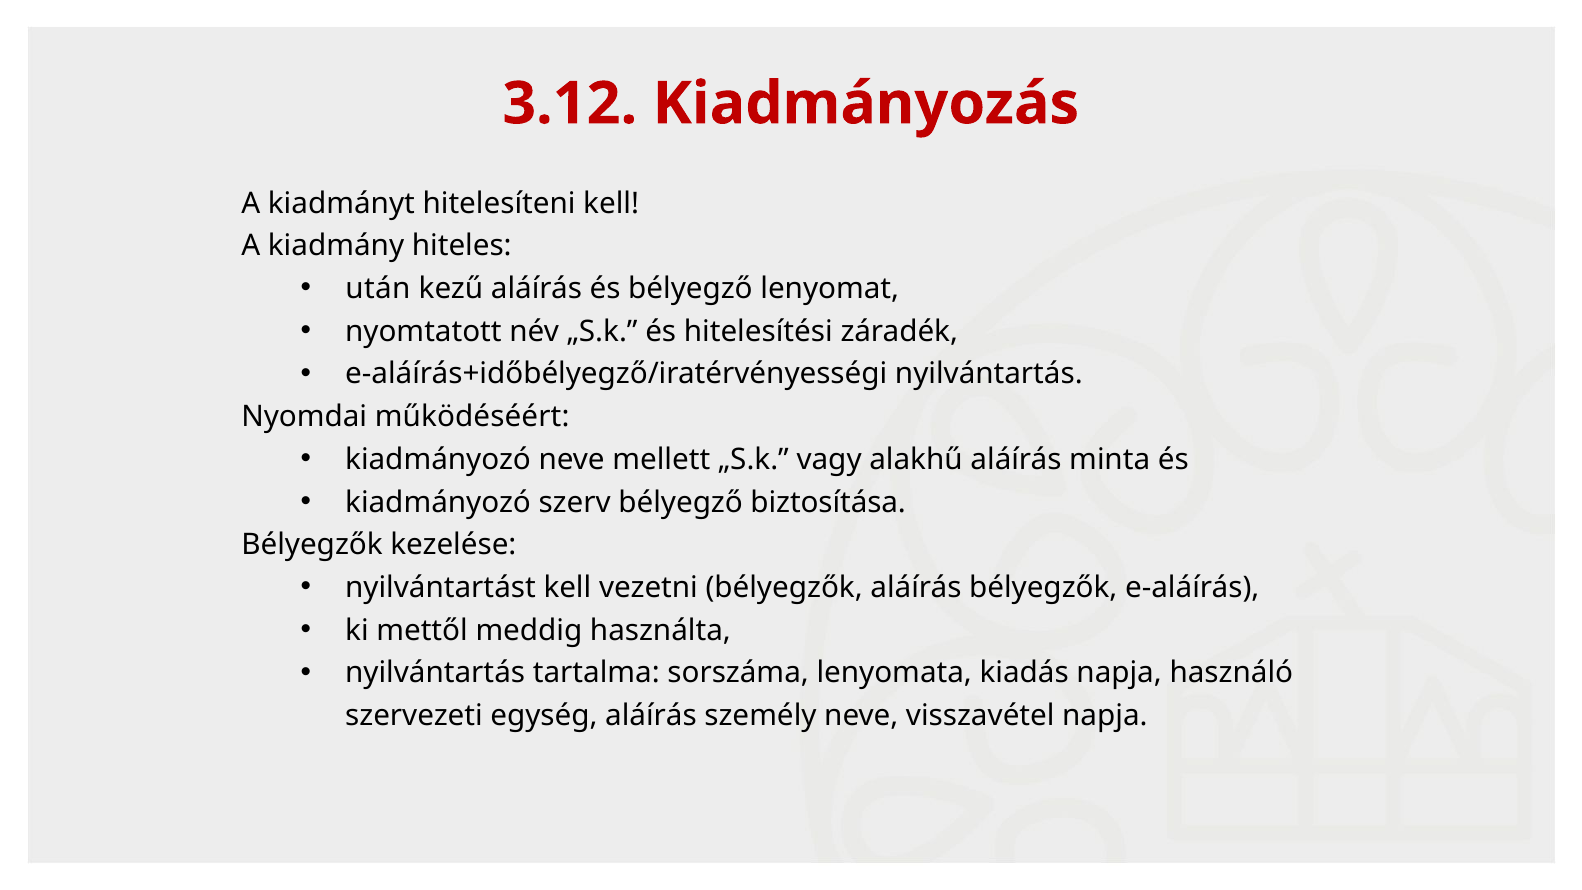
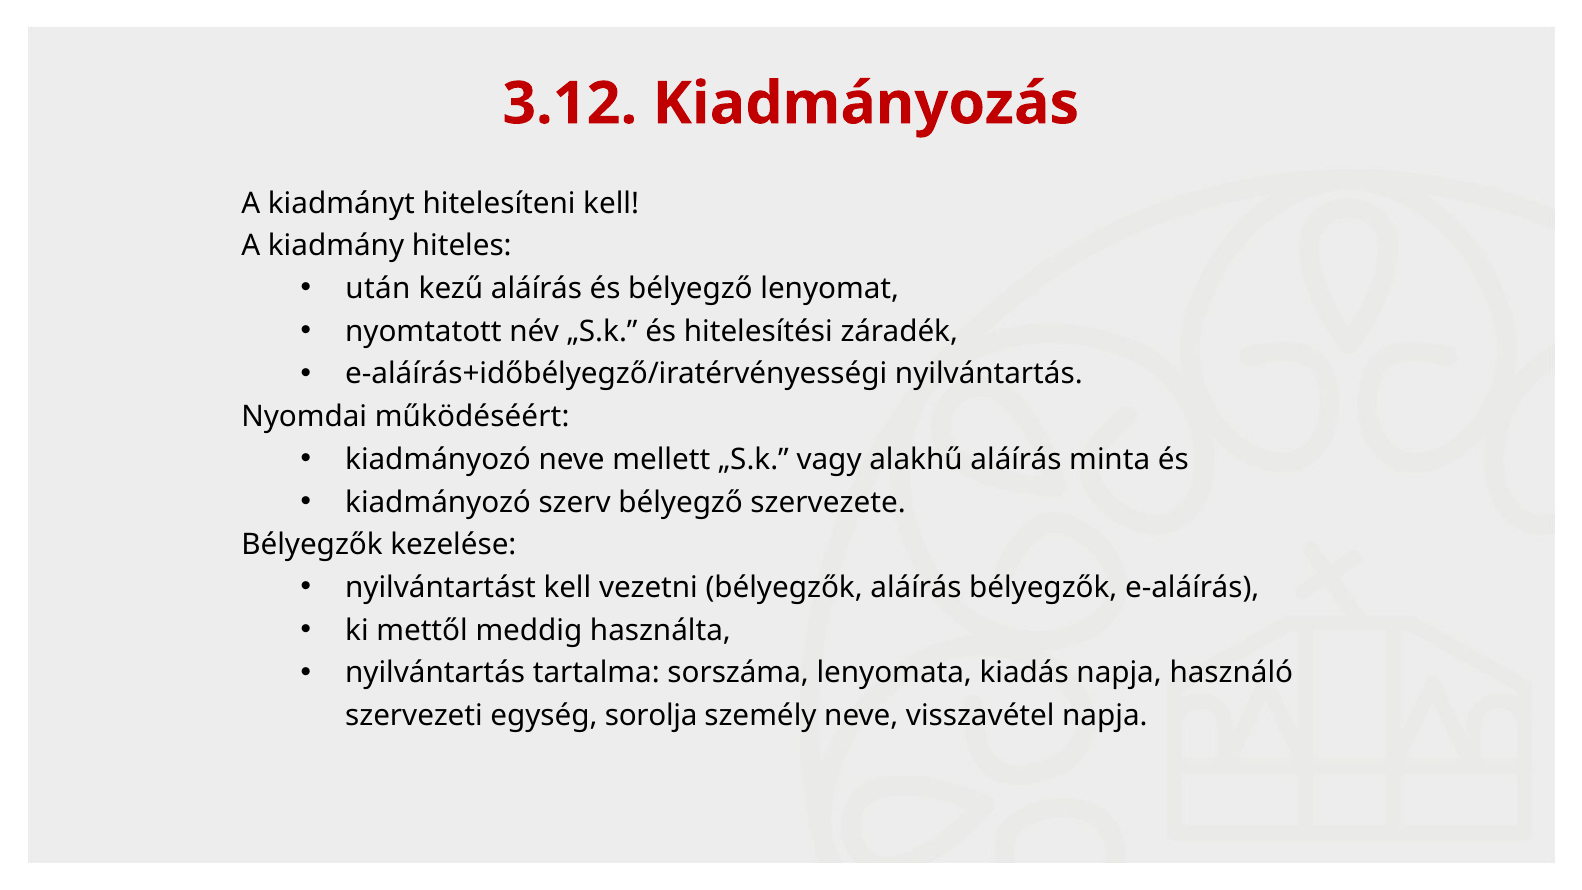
biztosítása: biztosítása -> szervezete (828, 502)
egység aláírás: aláírás -> sorolja (651, 716)
